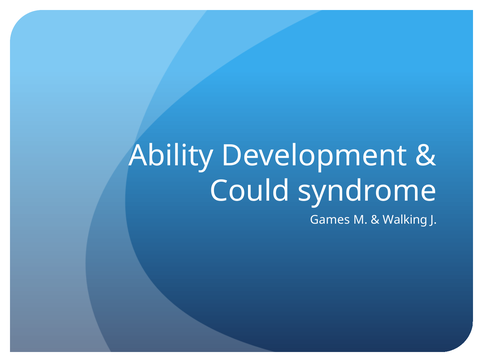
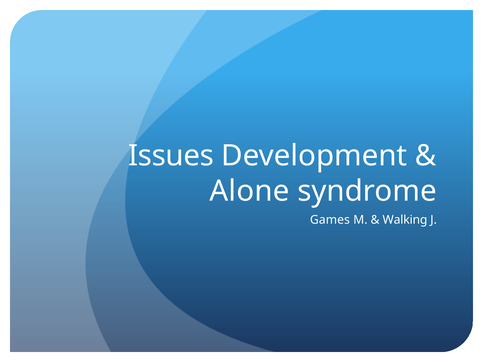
Ability: Ability -> Issues (171, 156)
Could: Could -> Alone (250, 191)
